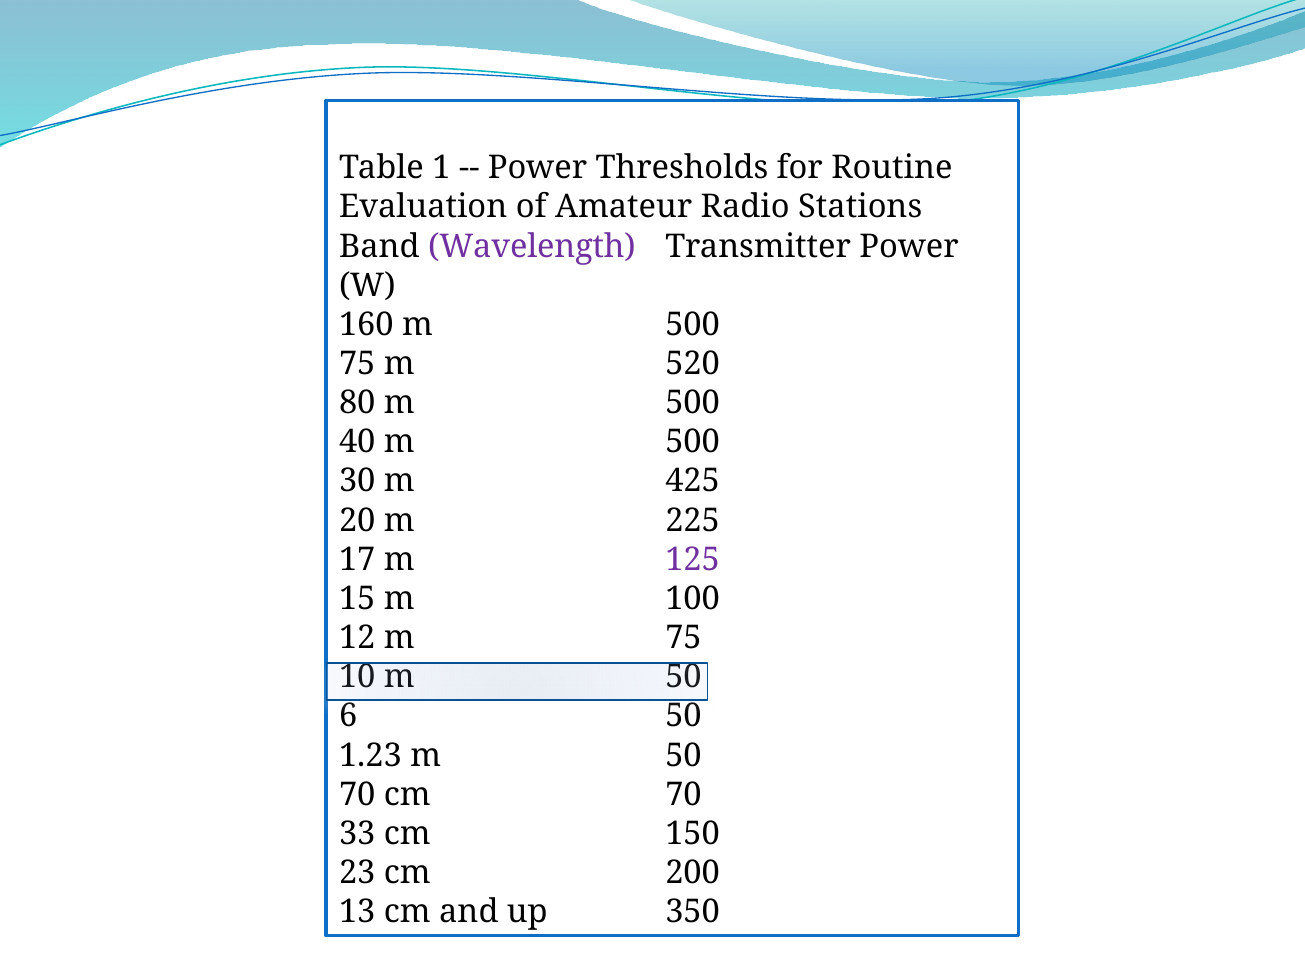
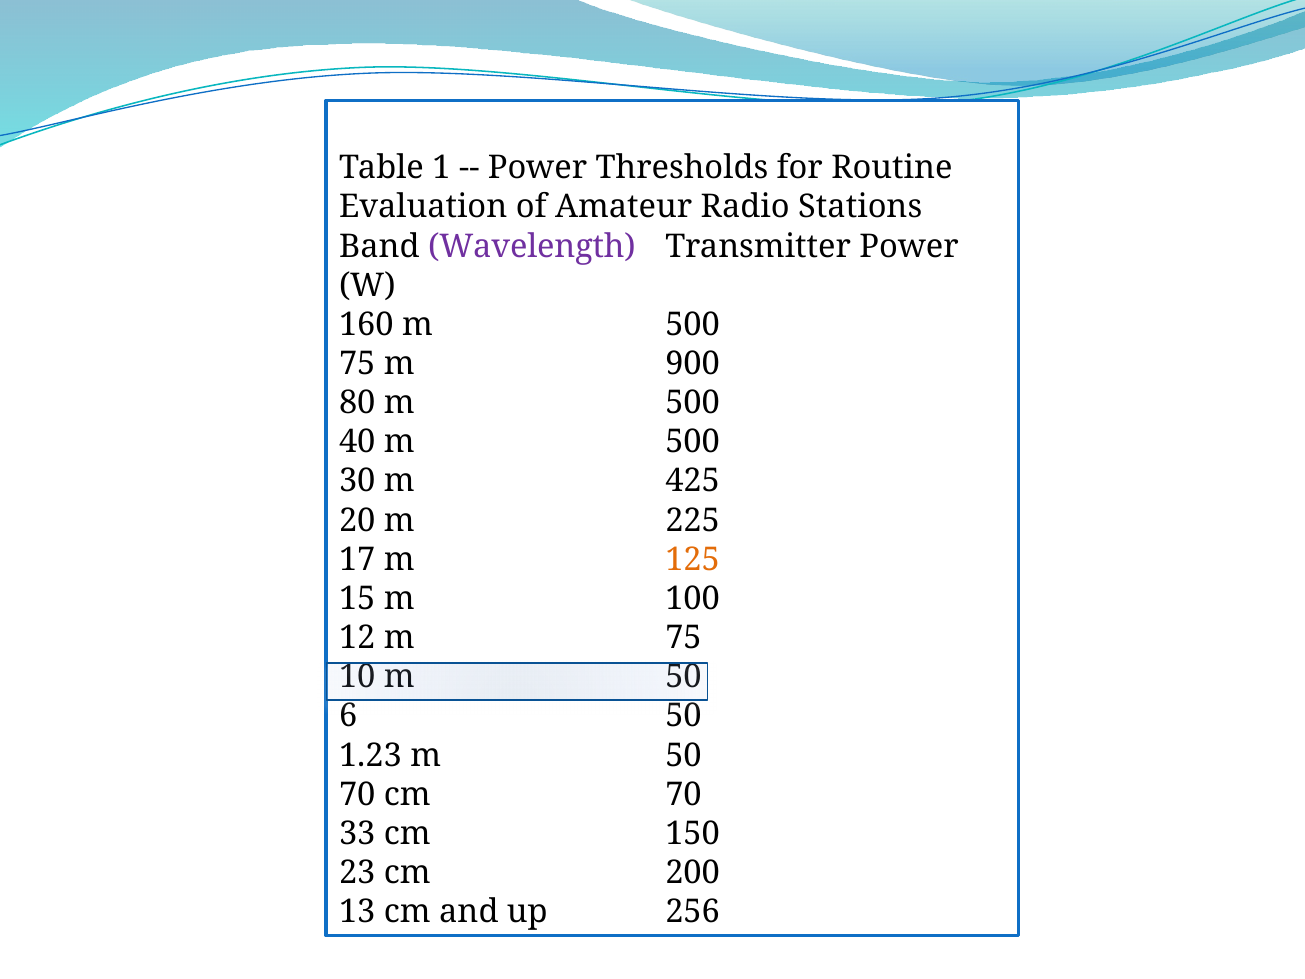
520: 520 -> 900 (693, 364)
125 colour: purple -> orange (693, 559)
350: 350 -> 256 (693, 912)
